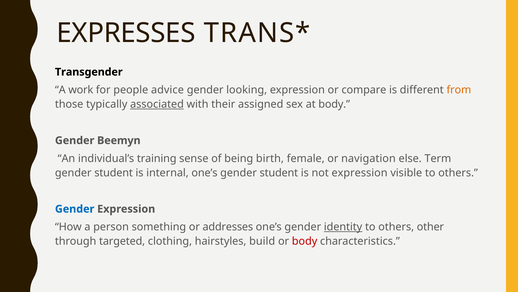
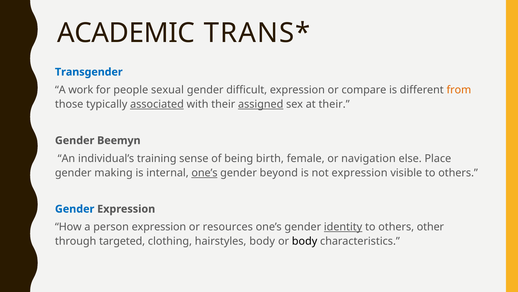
EXPRESSES: EXPRESSES -> ACADEMIC (126, 33)
Transgender colour: black -> blue (89, 72)
advice: advice -> sexual (167, 90)
looking: looking -> difficult (247, 90)
assigned underline: none -> present (261, 104)
at body: body -> their (334, 104)
Term: Term -> Place (438, 158)
student: student -> making (114, 172)
one’s underline: none -> present (205, 172)
student: student -> beyond (279, 172)
person something: something -> expression (159, 227)
addresses: addresses -> resources (228, 227)
hairstyles build: build -> body (262, 241)
body colour: red -> black (305, 241)
